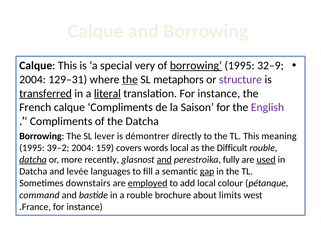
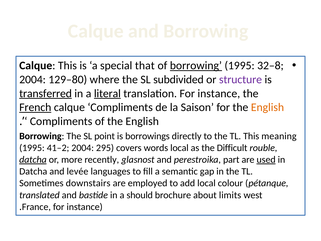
very: very -> that (145, 66)
32–9: 32–9 -> 32–8 (270, 66)
129–31: 129–31 -> 129–80 (68, 79)
the underline: present -> none (130, 79)
metaphors: metaphors -> subdivided (178, 79)
French underline: none -> present (35, 107)
English colour: purple -> orange (267, 107)
of the Datcha: Datcha -> English (142, 121)
lever: lever -> point (105, 136)
démontrer: démontrer -> borrowings (147, 136)
39–2: 39–2 -> 41–2 (58, 148)
159: 159 -> 295 (105, 148)
and underline: present -> none (164, 160)
fully: fully -> part (231, 160)
gap underline: present -> none (207, 171)
employed underline: present -> none (148, 183)
command: command -> translated (39, 195)
a rouble: rouble -> should (140, 195)
